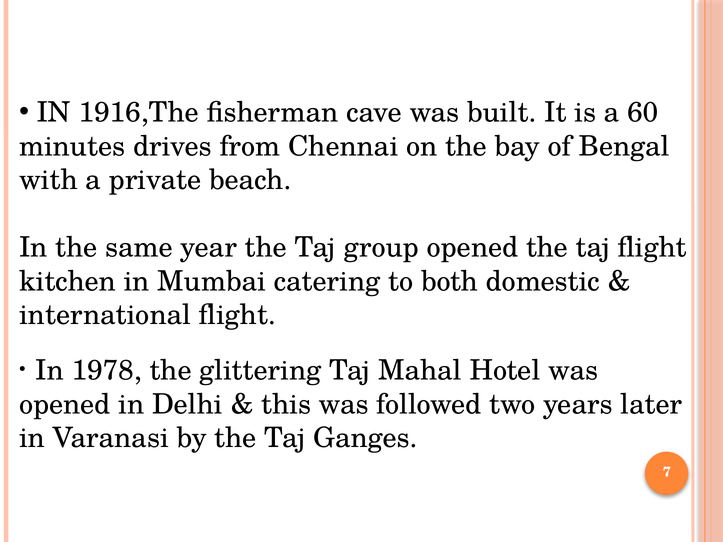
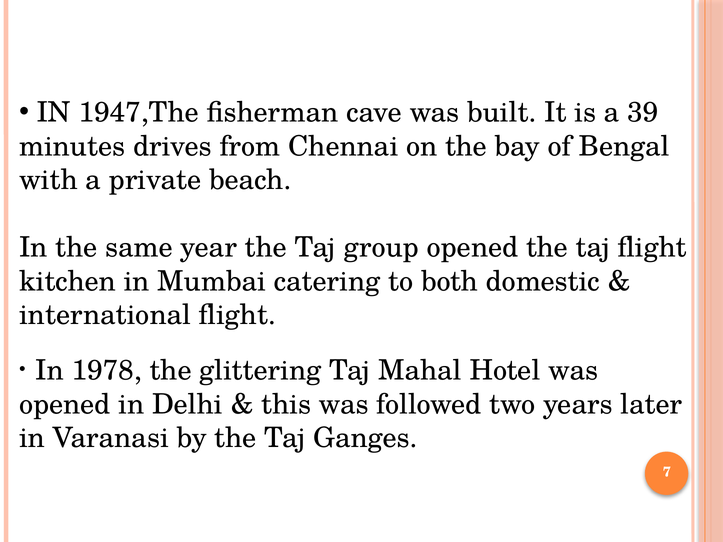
1916,The: 1916,The -> 1947,The (139, 113)
60: 60 -> 39 (643, 113)
